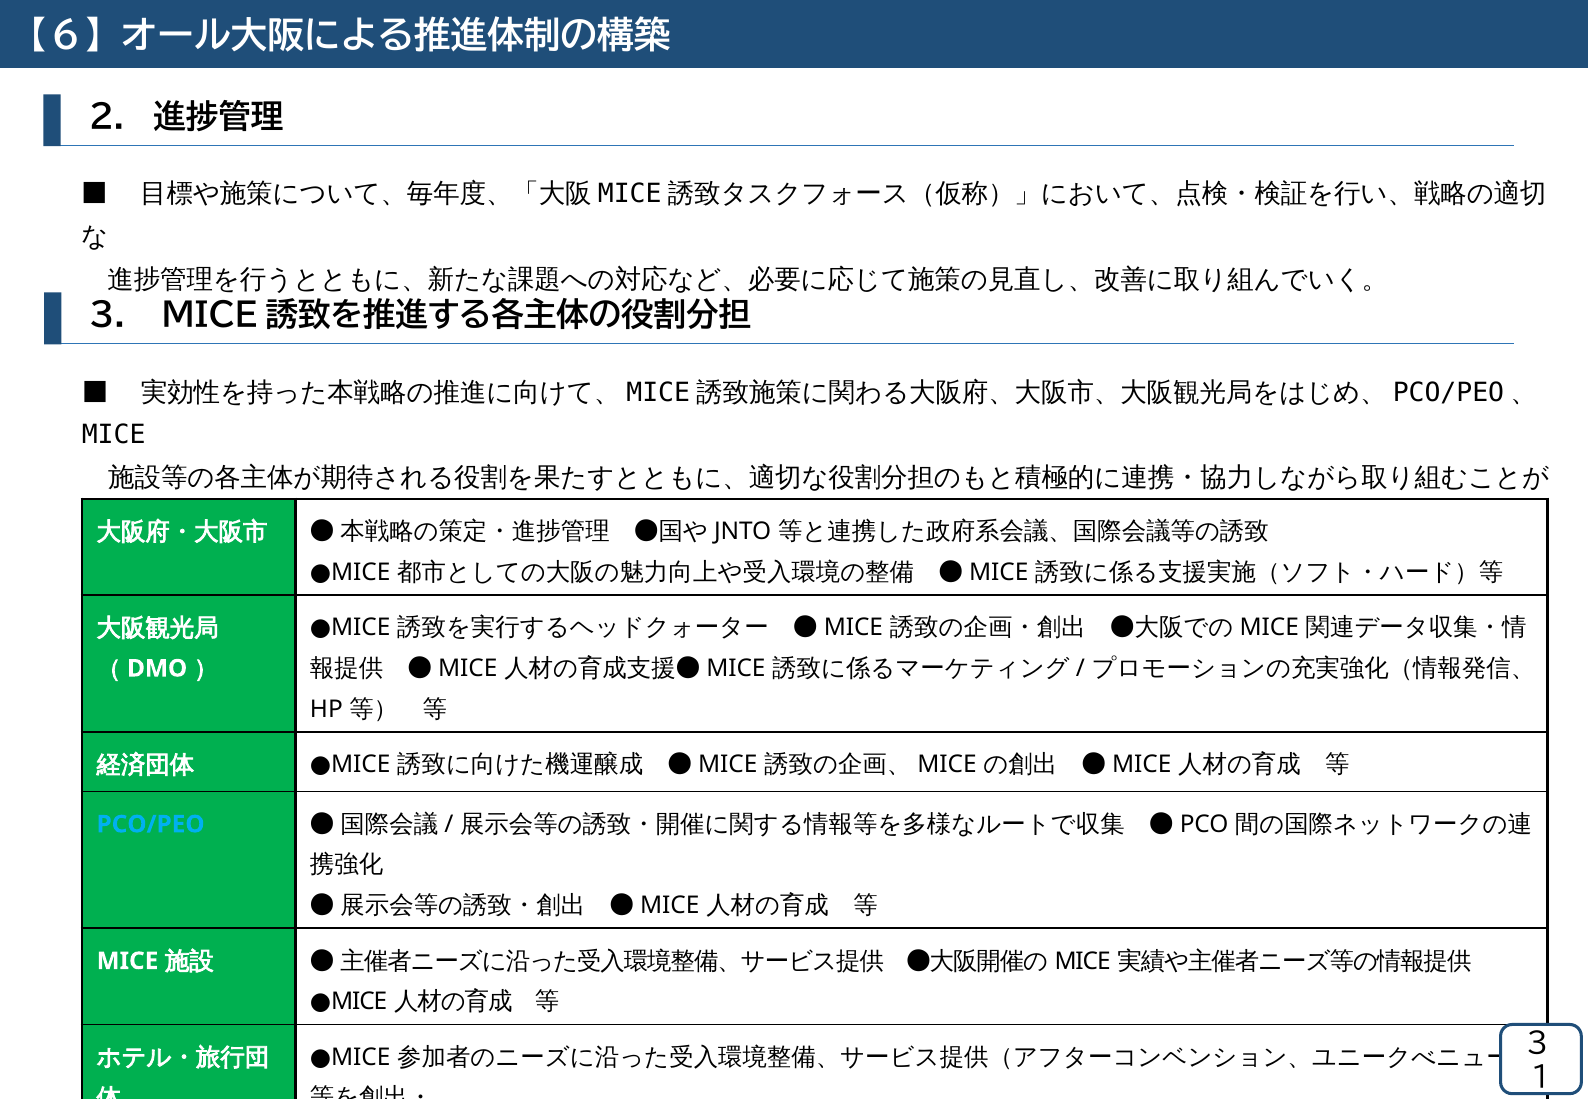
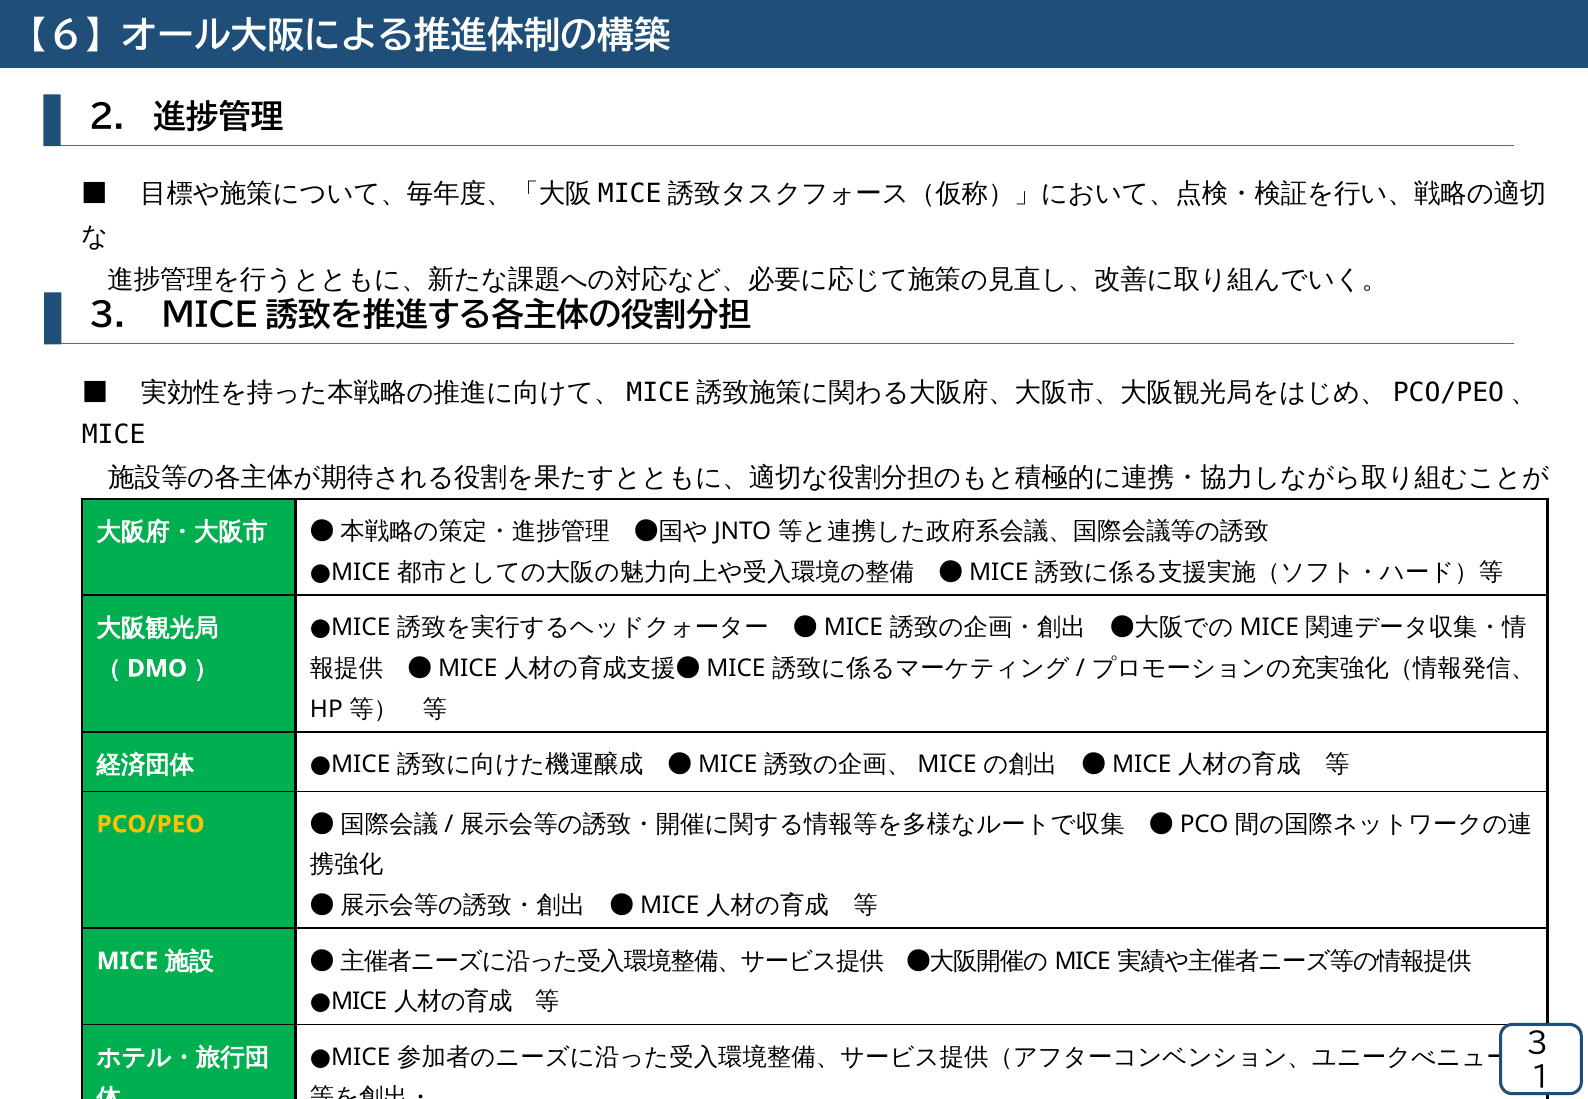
PCO/PEO colour: light blue -> yellow (151, 825)
